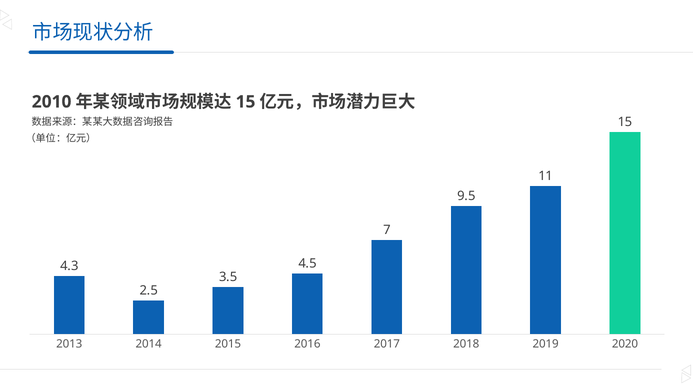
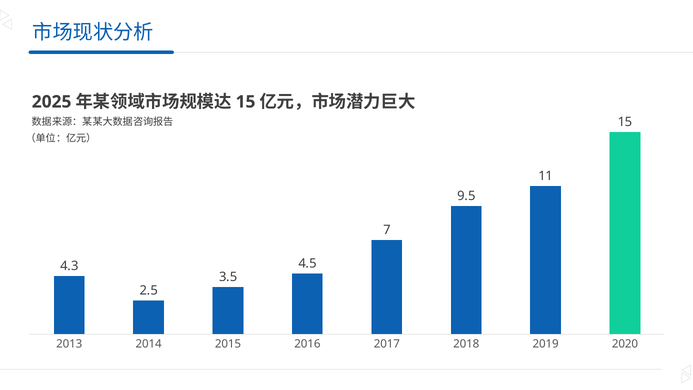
2010: 2010 -> 2025 (52, 102)
